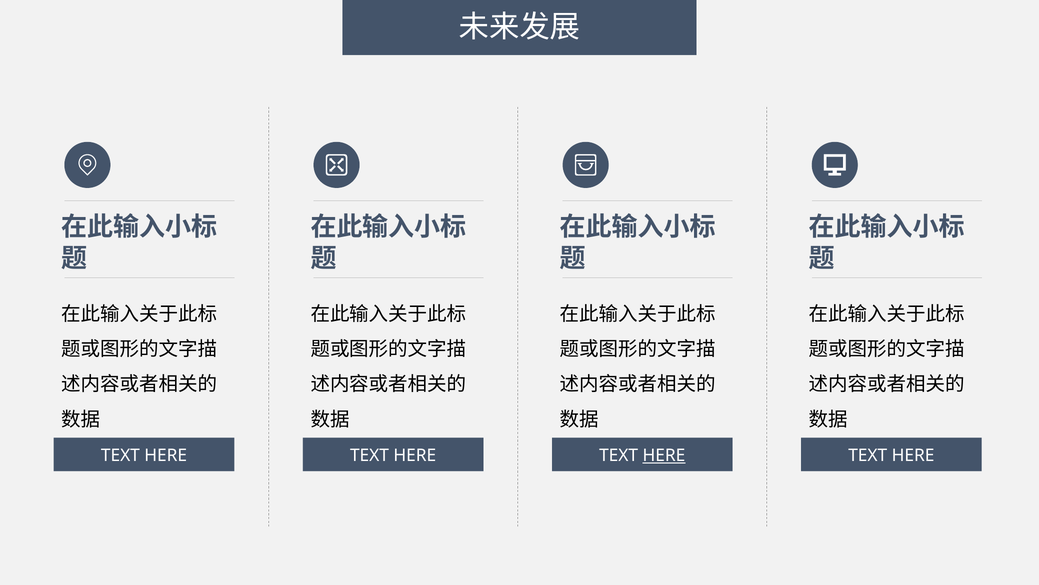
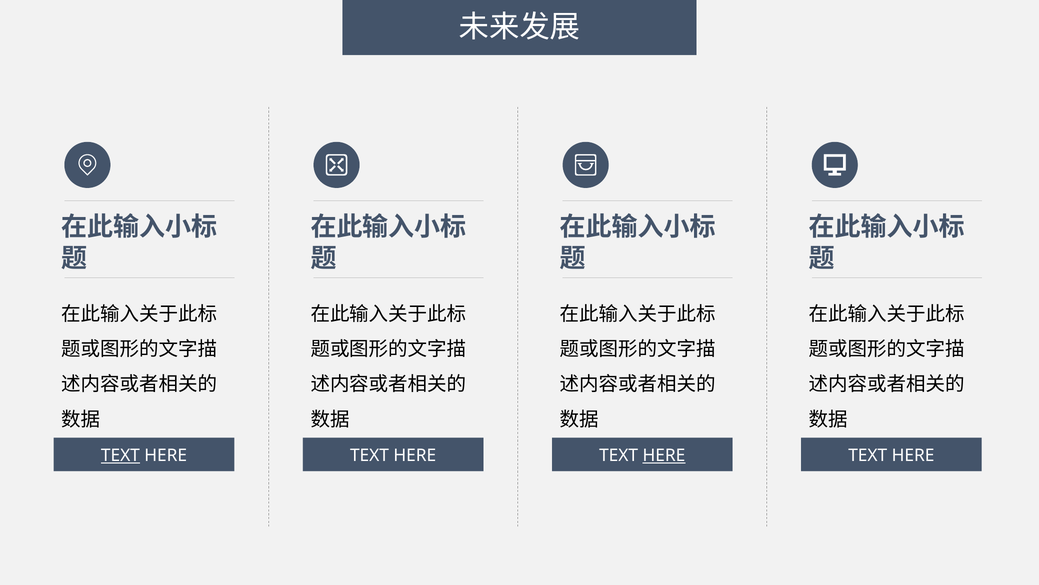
TEXT underline: none -> present (120, 455)
